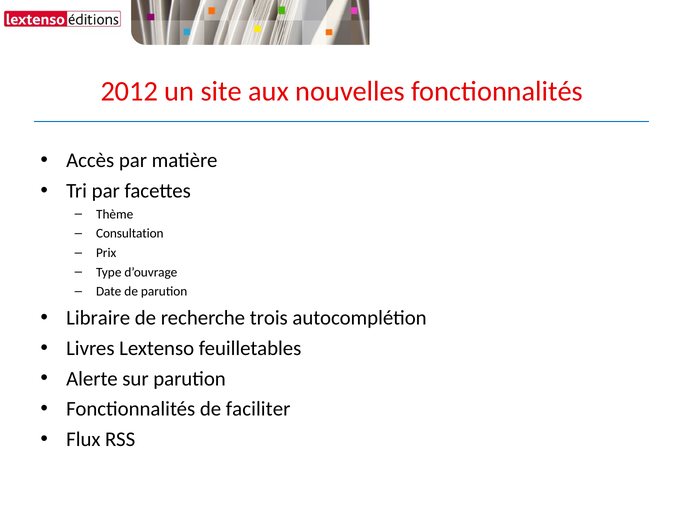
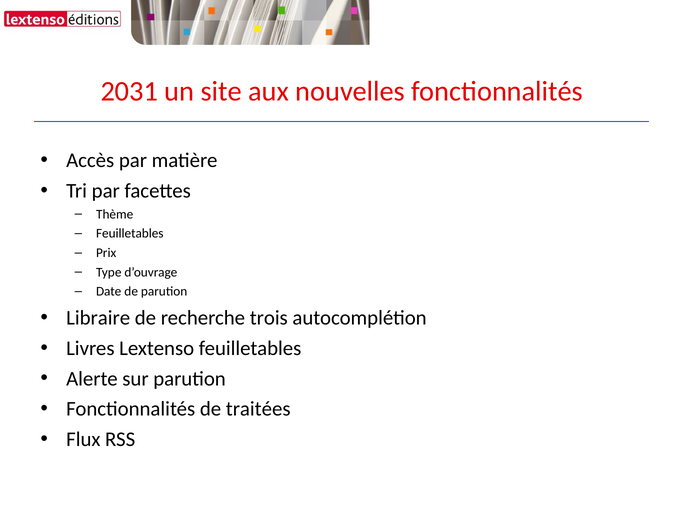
2012: 2012 -> 2031 (129, 91)
Consultation: Consultation -> Feuilletables (130, 233)
faciliter: faciliter -> traitées (258, 409)
